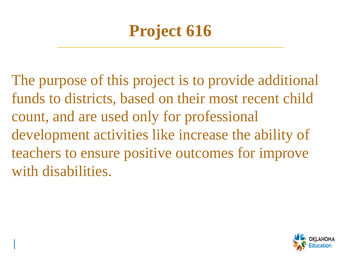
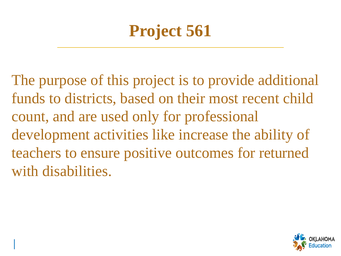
616: 616 -> 561 (199, 31)
improve: improve -> returned (284, 153)
